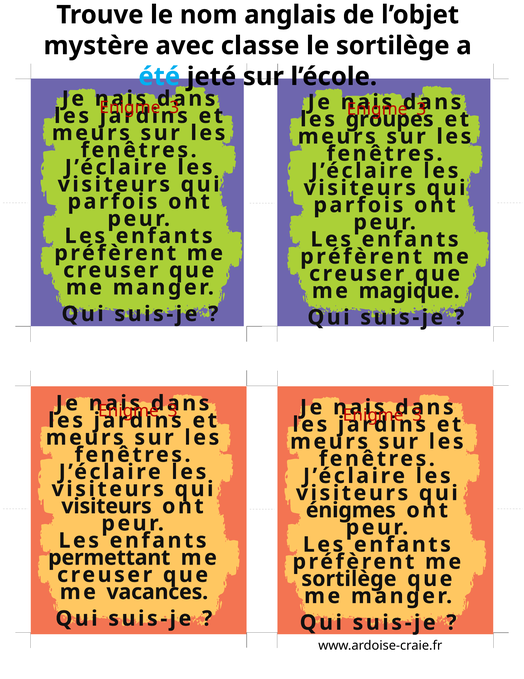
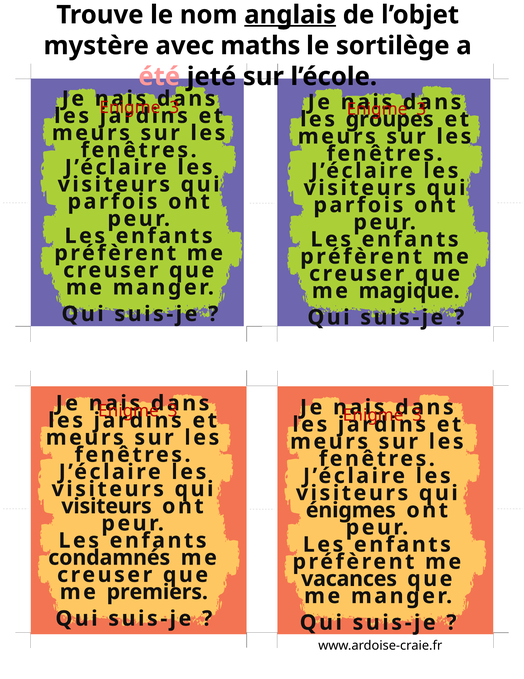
anglais underline: none -> present (290, 15)
classe: classe -> maths (260, 46)
été colour: light blue -> pink (159, 76)
permettant: permettant -> condamnés (109, 557)
sortilège: sortilège -> vacances (349, 578)
vacances: vacances -> premiers (157, 591)
